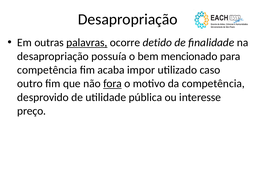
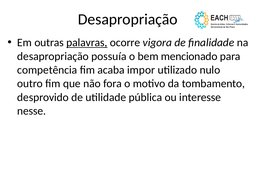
detido: detido -> vigora (157, 43)
caso: caso -> nulo (210, 70)
fora underline: present -> none (112, 84)
da competência: competência -> tombamento (213, 84)
preço: preço -> nesse (32, 111)
